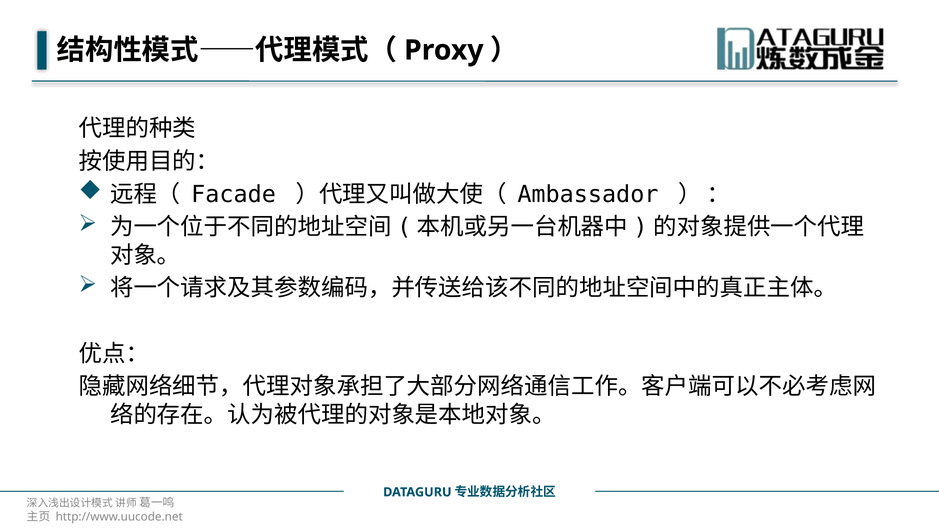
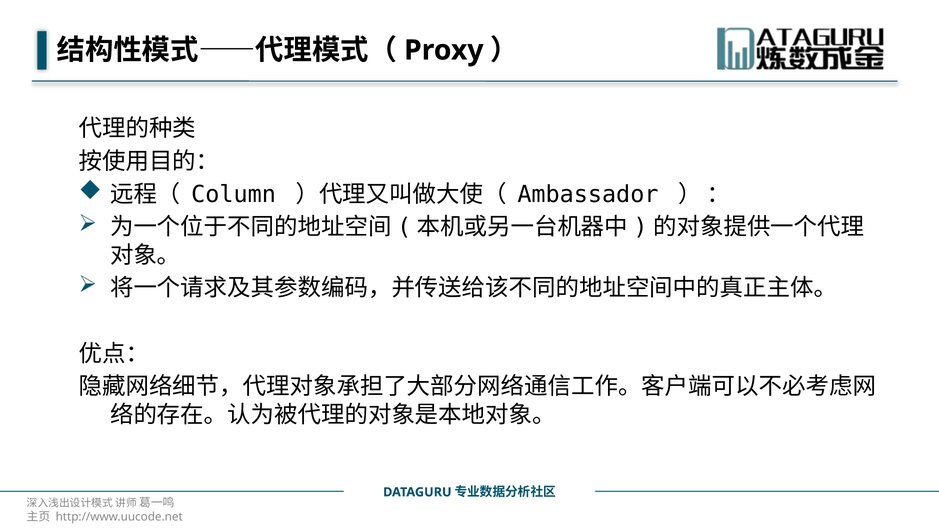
Facade: Facade -> Column (234, 194)
